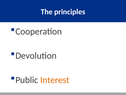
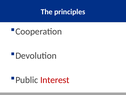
Interest colour: orange -> red (55, 80)
